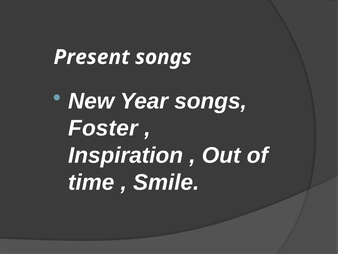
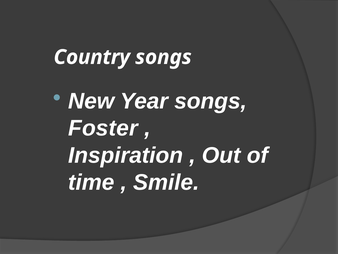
Present: Present -> Country (92, 57)
